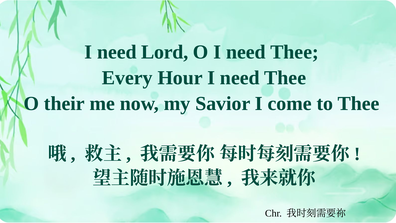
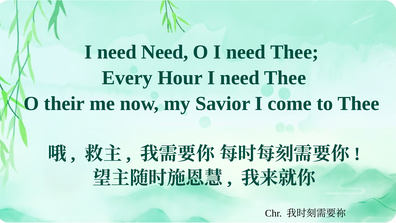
need Lord: Lord -> Need (165, 52)
